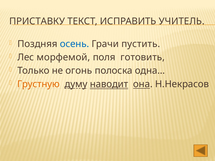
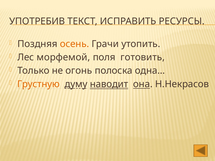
ПРИСТАВКУ: ПРИСТАВКУ -> УПОТРЕБИВ (37, 21)
УЧИТЕЛЬ: УЧИТЕЛЬ -> РЕСУРСЫ (182, 21)
осень colour: blue -> orange (74, 44)
пустить: пустить -> утопить (141, 44)
